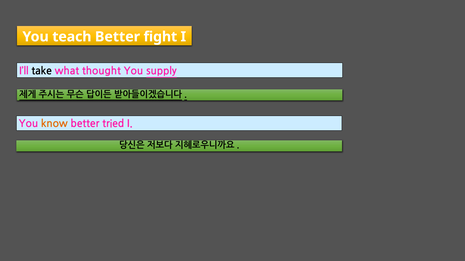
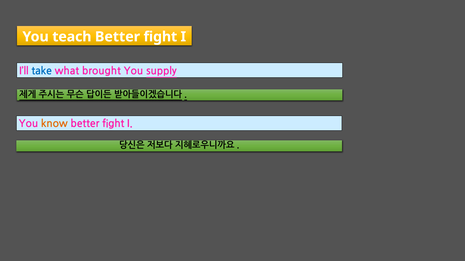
take colour: black -> blue (42, 71)
thought: thought -> brought (101, 71)
tried: tried -> fight (113, 124)
